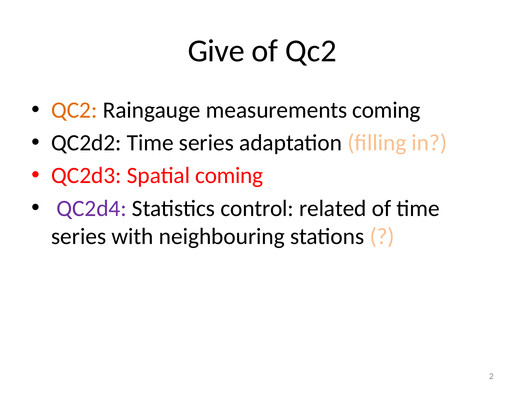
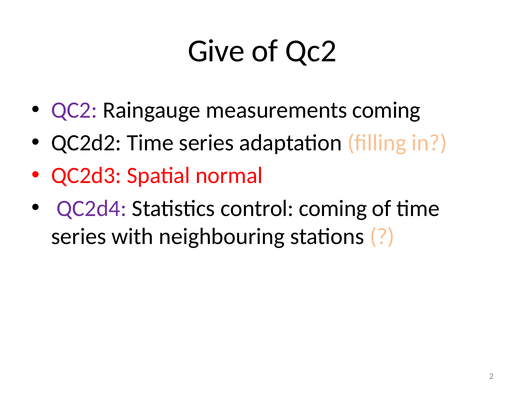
QC2 colour: orange -> purple (74, 110)
Spatial coming: coming -> normal (229, 175)
control related: related -> coming (333, 208)
